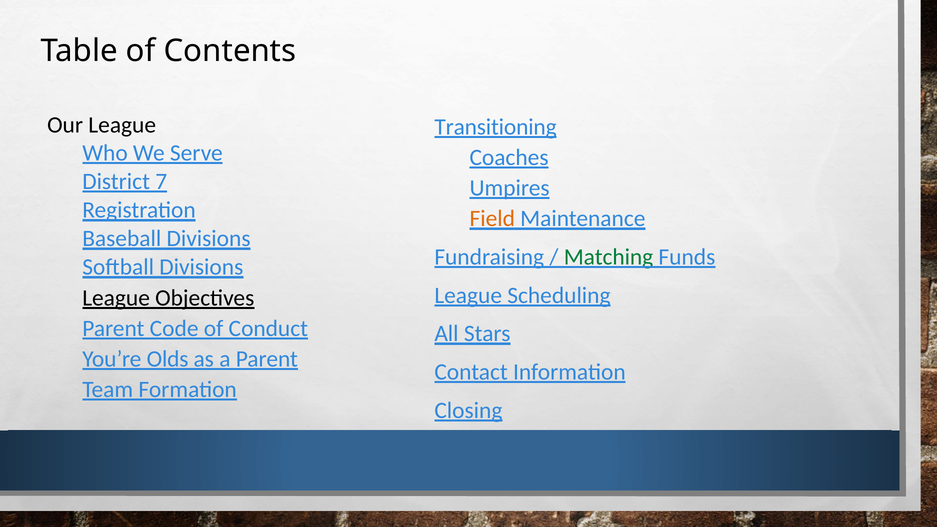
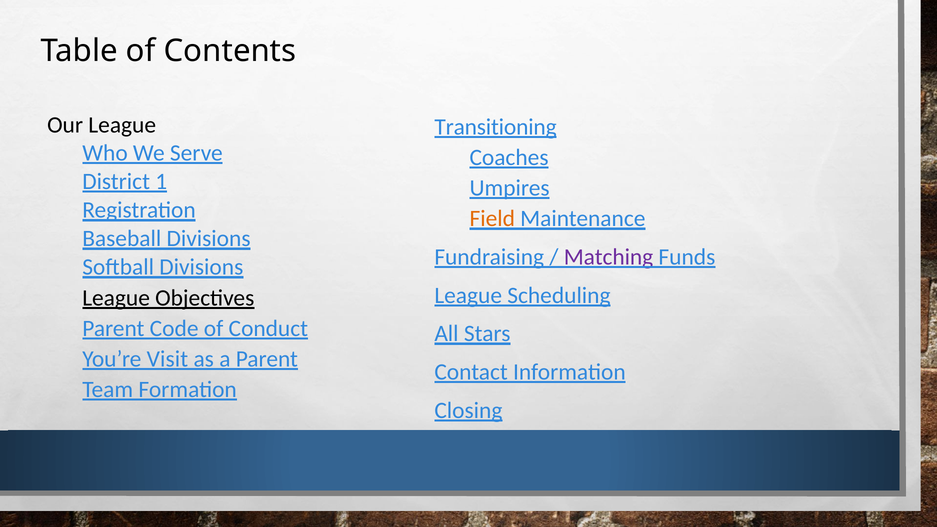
7: 7 -> 1 (161, 182)
Matching colour: green -> purple (608, 257)
Olds: Olds -> Visit (167, 359)
